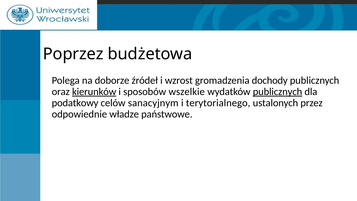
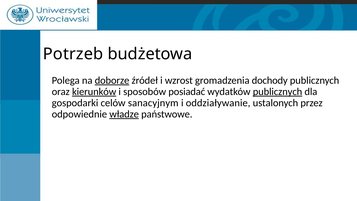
Poprzez: Poprzez -> Potrzeb (73, 54)
doborze underline: none -> present (112, 80)
wszelkie: wszelkie -> posiadać (187, 92)
podatkowy: podatkowy -> gospodarki (75, 103)
terytorialnego: terytorialnego -> oddziaływanie (218, 103)
władze underline: none -> present (124, 114)
